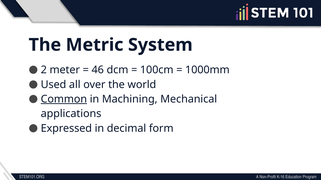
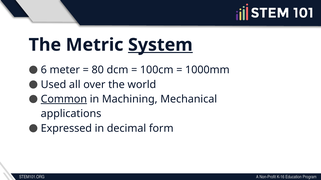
System underline: none -> present (160, 45)
2: 2 -> 6 (44, 70)
46: 46 -> 80 (98, 70)
